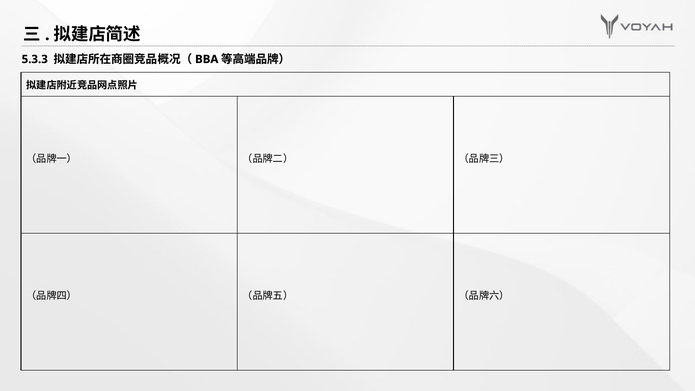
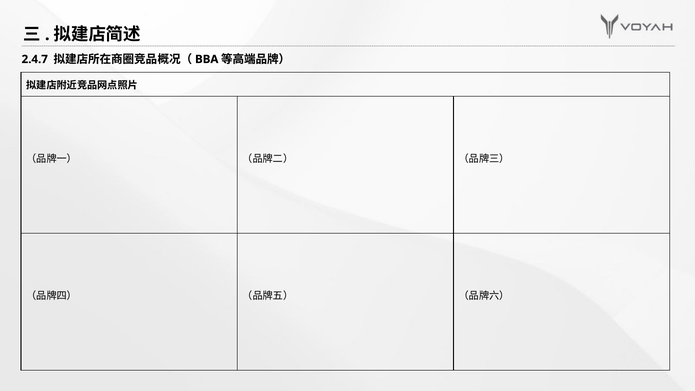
5.3.3: 5.3.3 -> 2.4.7 (35, 59)
